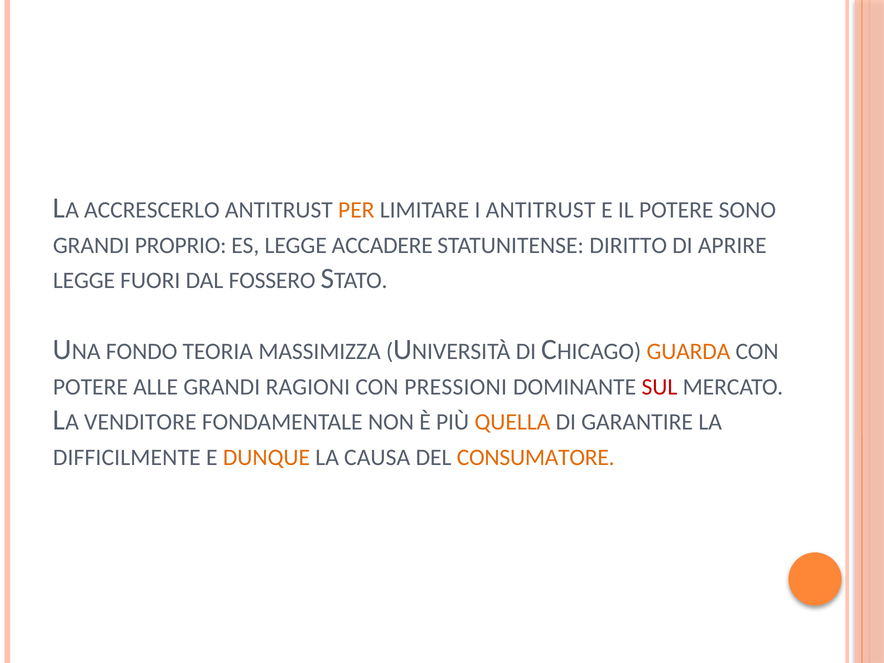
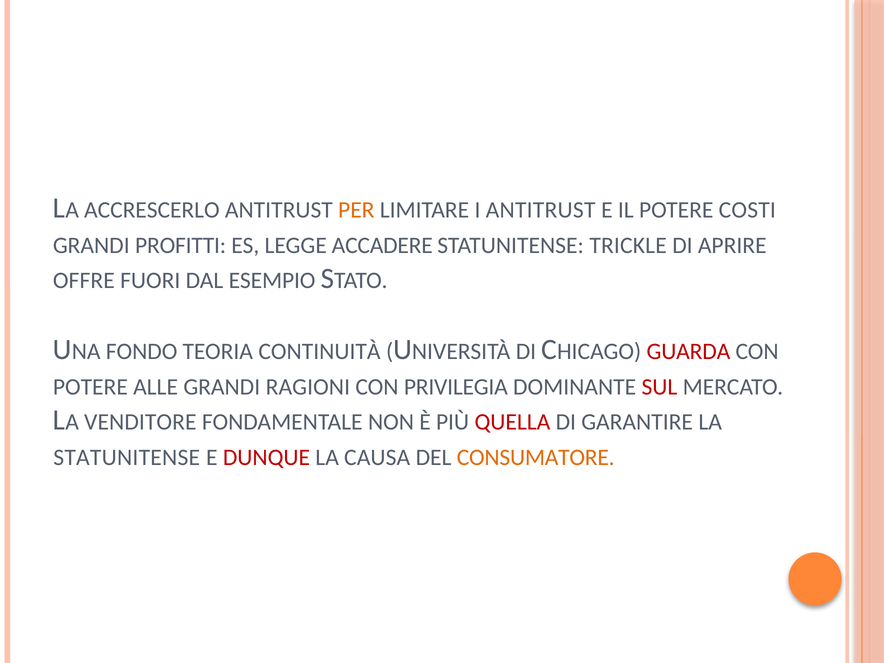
SONO: SONO -> COSTI (747, 210)
PROPRIO: PROPRIO -> PROFITTI (181, 245)
DIRITTO: DIRITTO -> TRICKLE (628, 245)
LEGGE: LEGGE -> OFFRE (84, 281)
FOSSERO: FOSSERO -> ESEMPIO (272, 281)
MASSIMIZZA: MASSIMIZZA -> CONTINUITÀ (319, 351)
GUARDA colour: orange -> red (688, 351)
PRESSIONI: PRESSIONI -> PRIVILEGIA (456, 387)
QUELLA colour: orange -> red (512, 422)
DIFFICILMENTE: DIFFICILMENTE -> STATUNITENSE (127, 457)
DUNQUE colour: orange -> red (266, 457)
